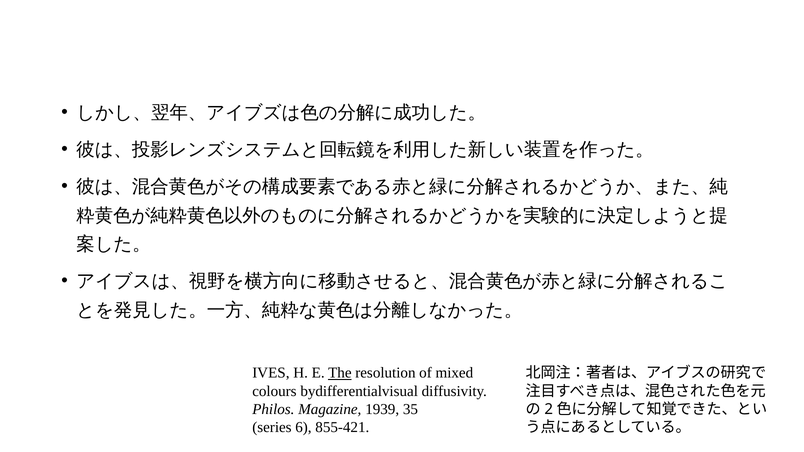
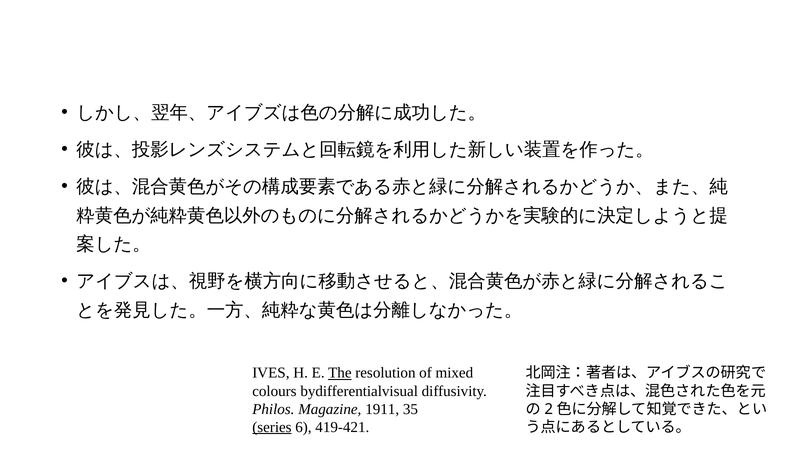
1939: 1939 -> 1911 (382, 409)
series underline: none -> present (272, 427)
855-421: 855-421 -> 419-421 (342, 427)
